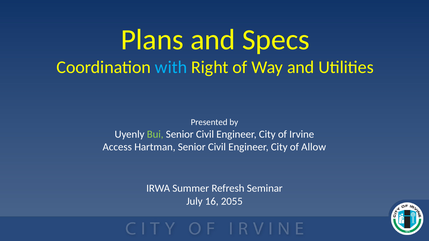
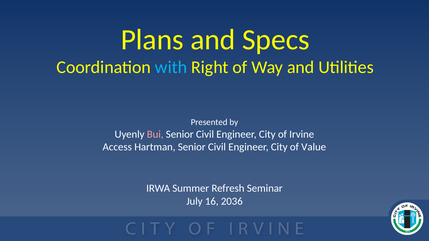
Bui colour: light green -> pink (155, 134)
Allow: Allow -> Value (314, 147)
2055: 2055 -> 2036 (232, 201)
